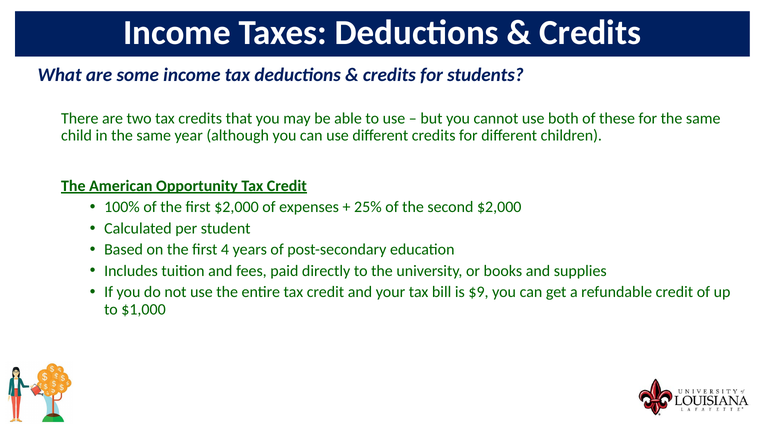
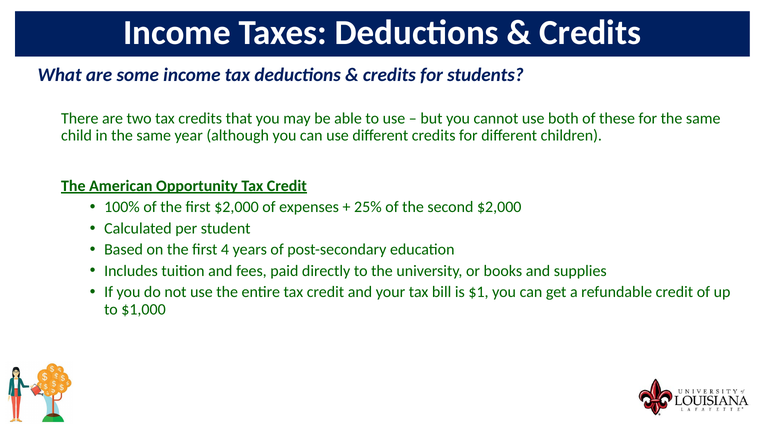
$9: $9 -> $1 (479, 292)
